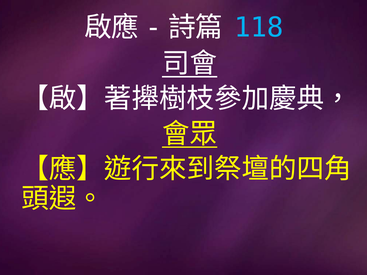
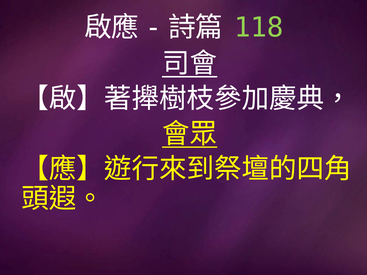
118 colour: light blue -> light green (259, 28)
